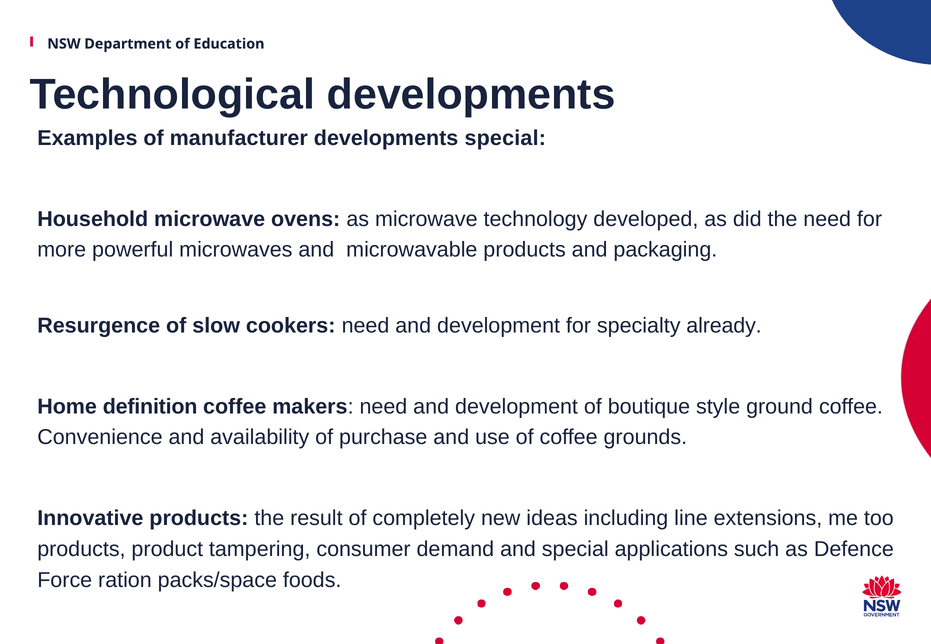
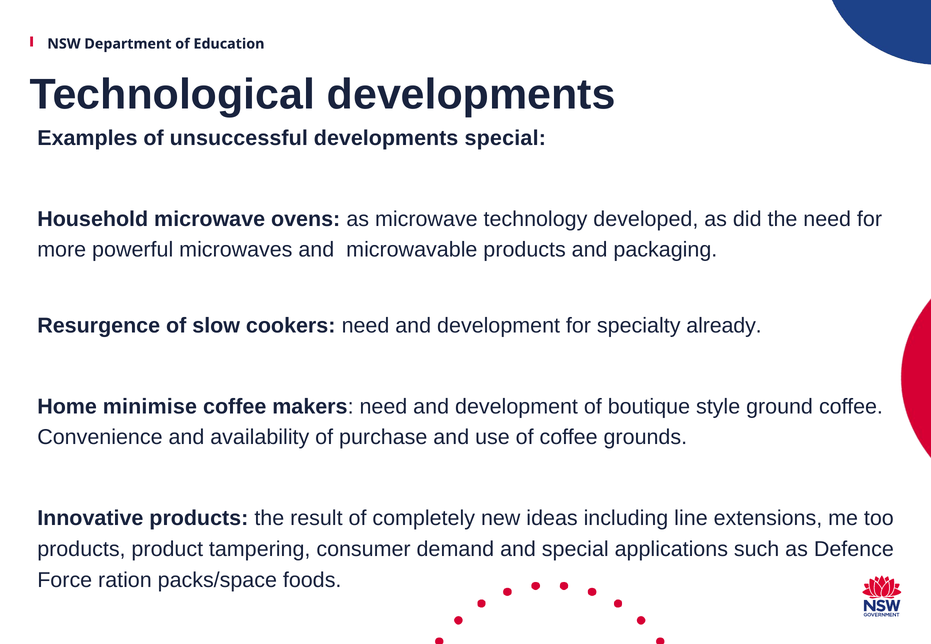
manufacturer: manufacturer -> unsuccessful (239, 138)
definition: definition -> minimise (150, 407)
